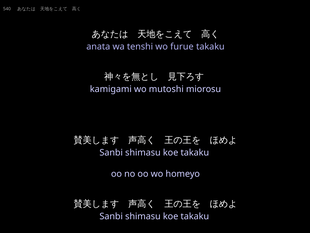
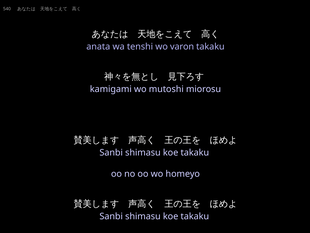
furue: furue -> varon (182, 47)
